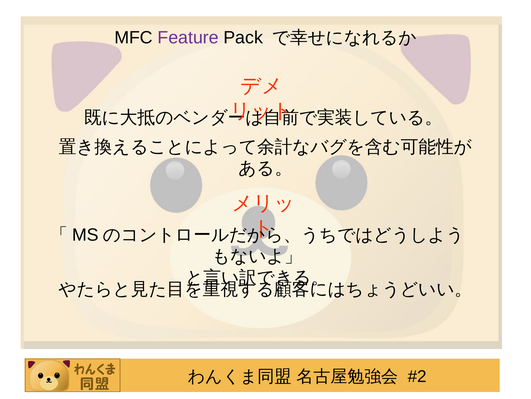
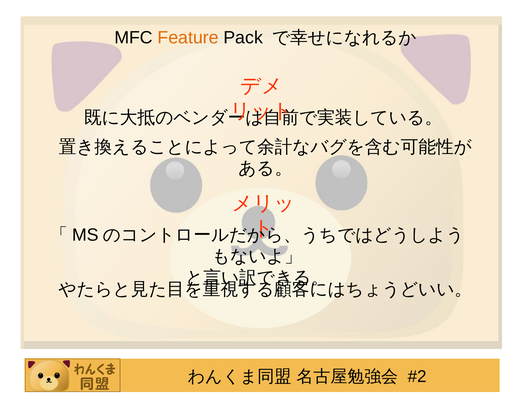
Feature colour: purple -> orange (188, 38)
